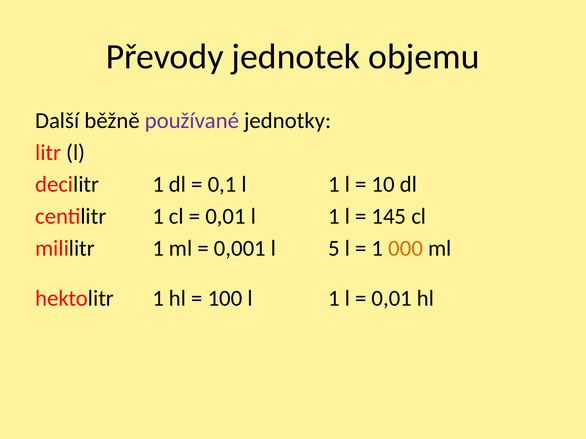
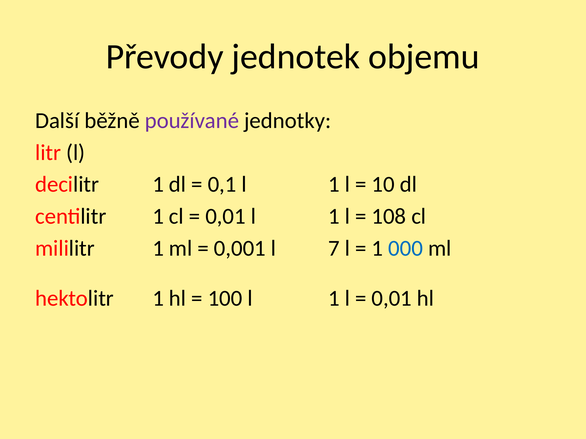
145: 145 -> 108 (389, 217)
5: 5 -> 7 (334, 248)
000 colour: orange -> blue (406, 248)
